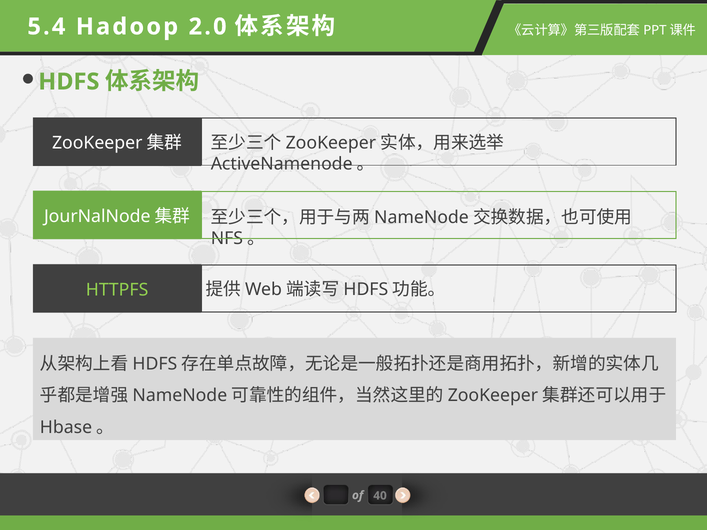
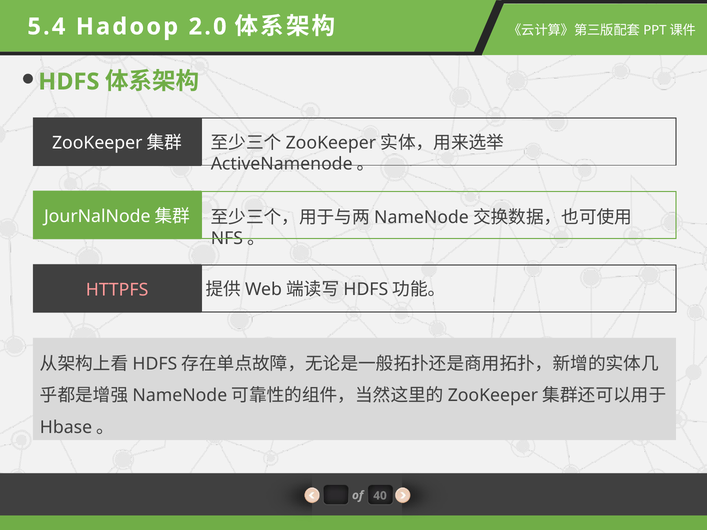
HTTPFS colour: light green -> pink (117, 290)
